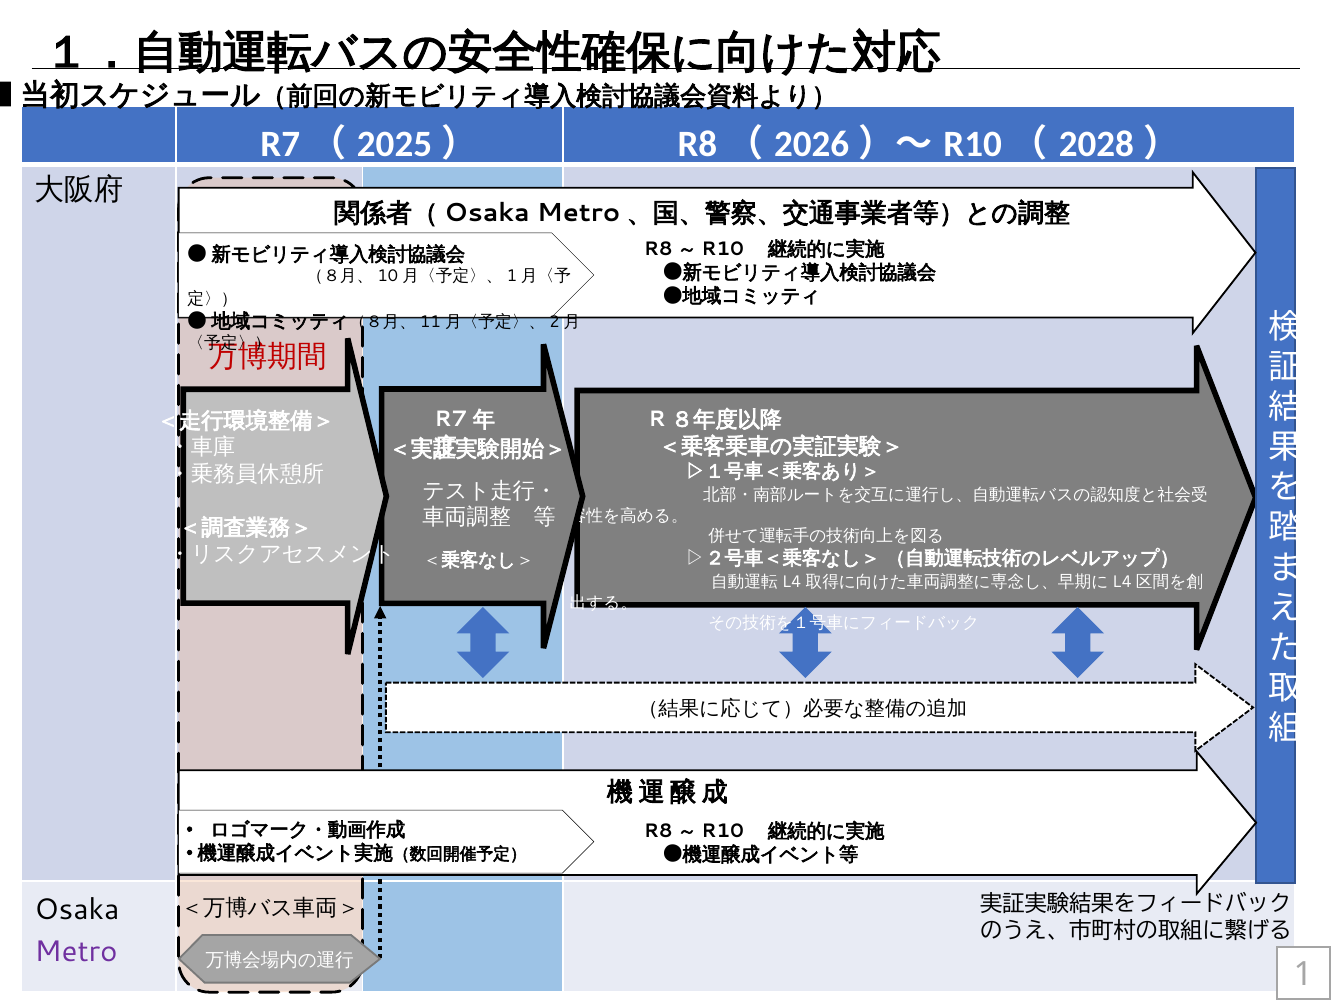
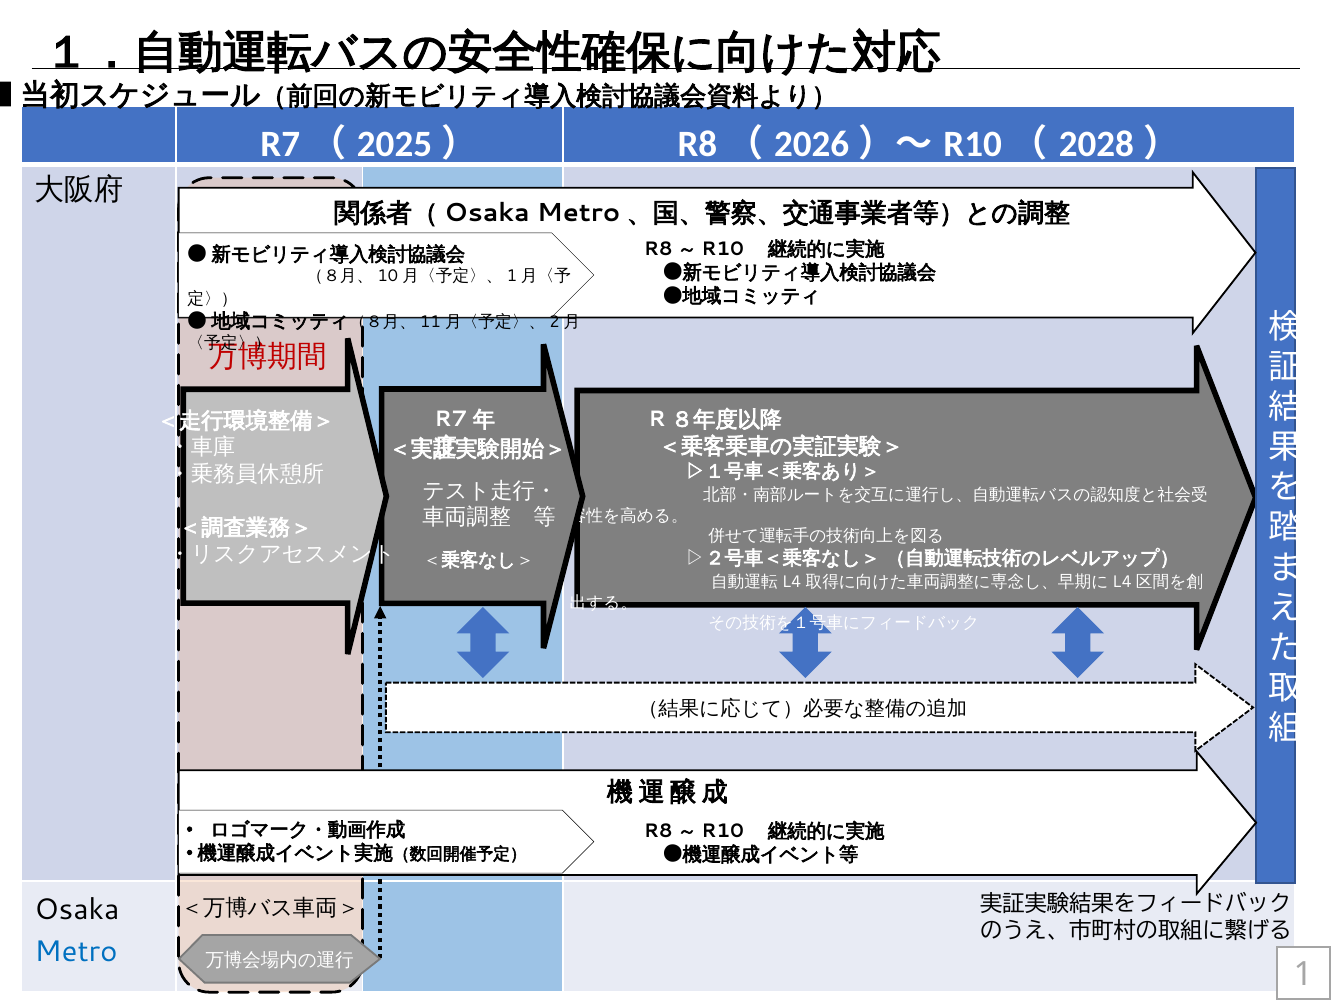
Metro colour: purple -> blue (76, 951)
